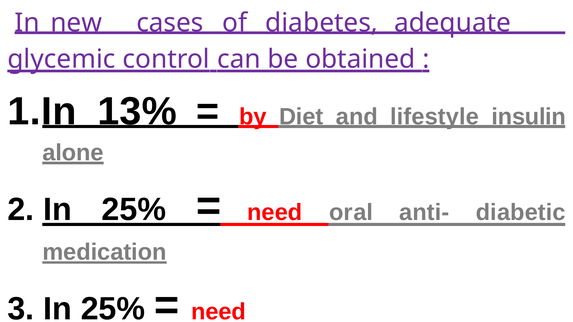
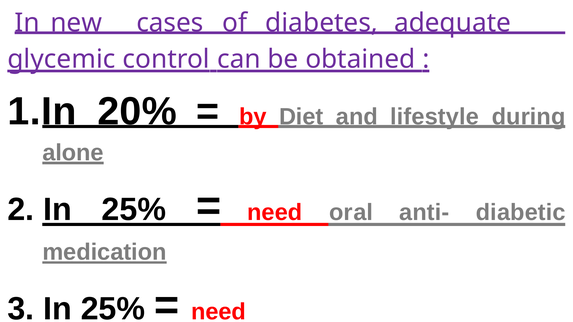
13%: 13% -> 20% (137, 112)
lifestyle insulin: insulin -> during (529, 117)
